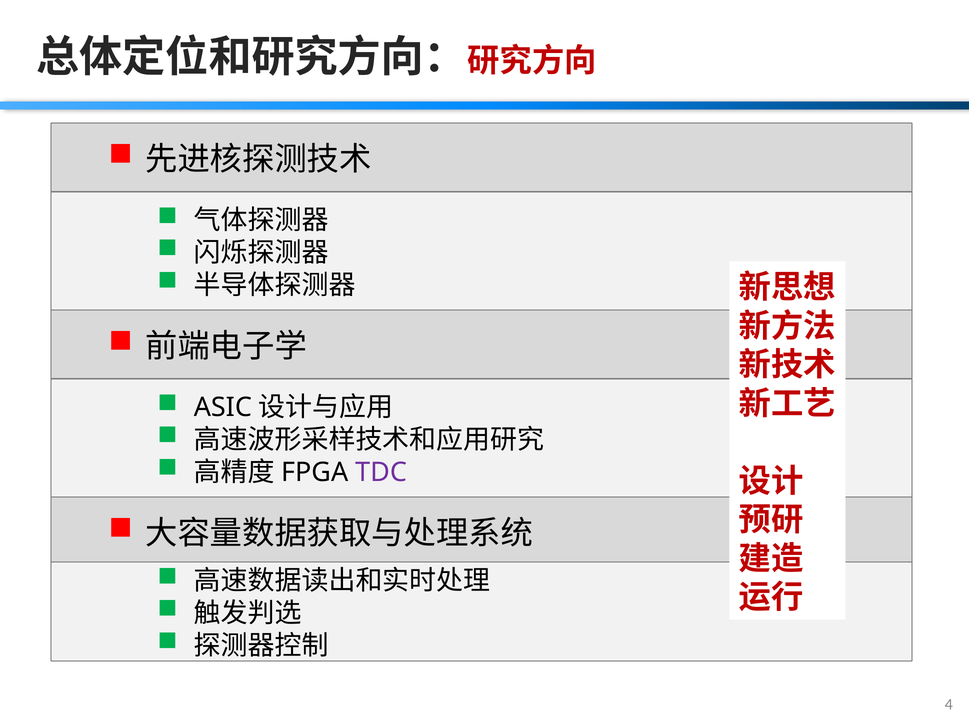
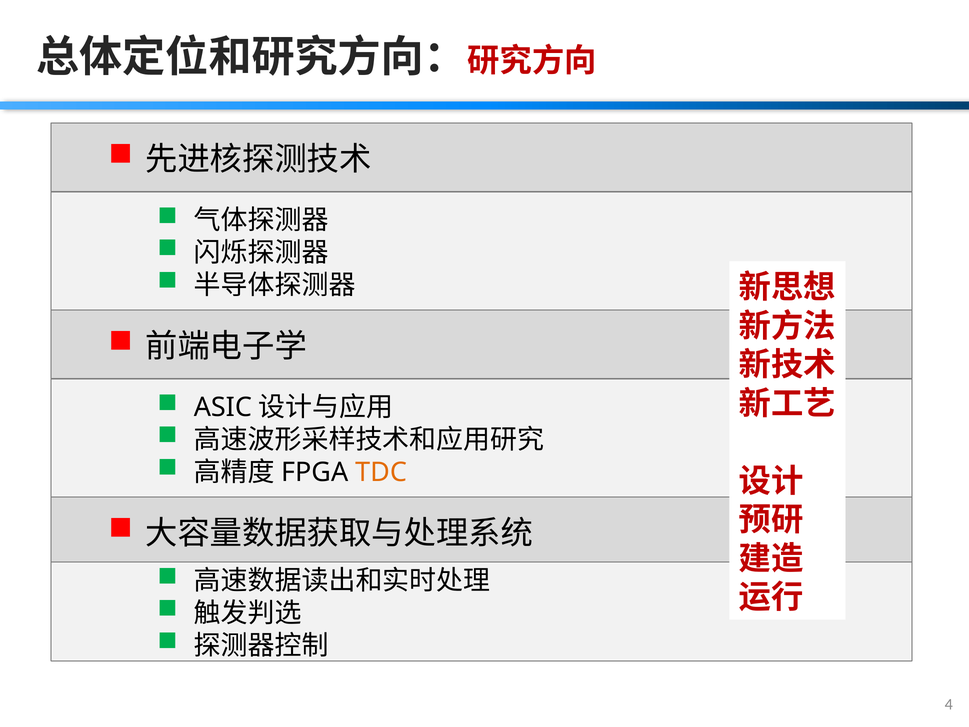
TDC colour: purple -> orange (381, 472)
